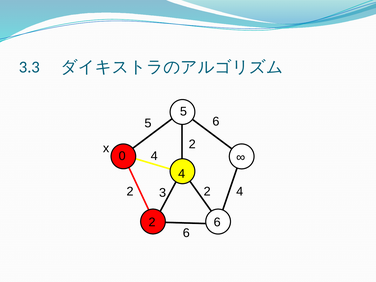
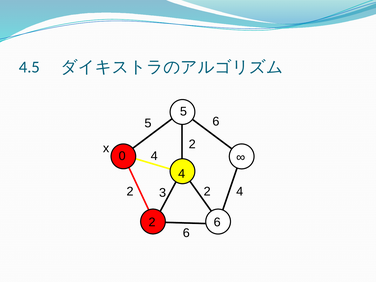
3.3: 3.3 -> 4.5 (29, 67)
